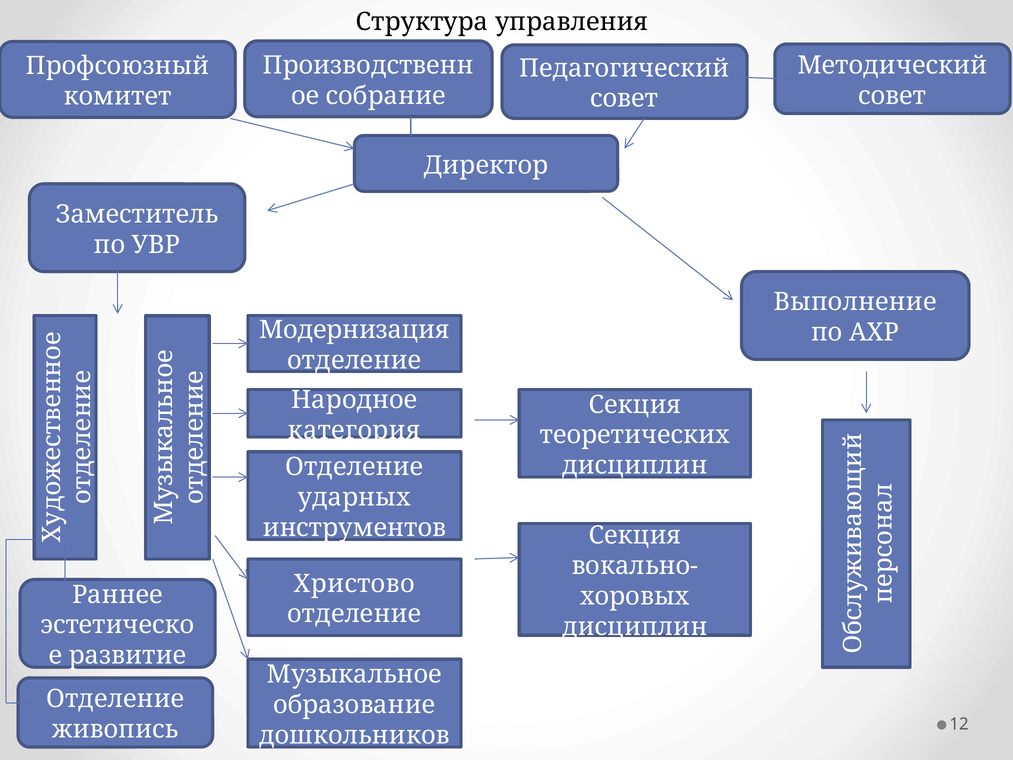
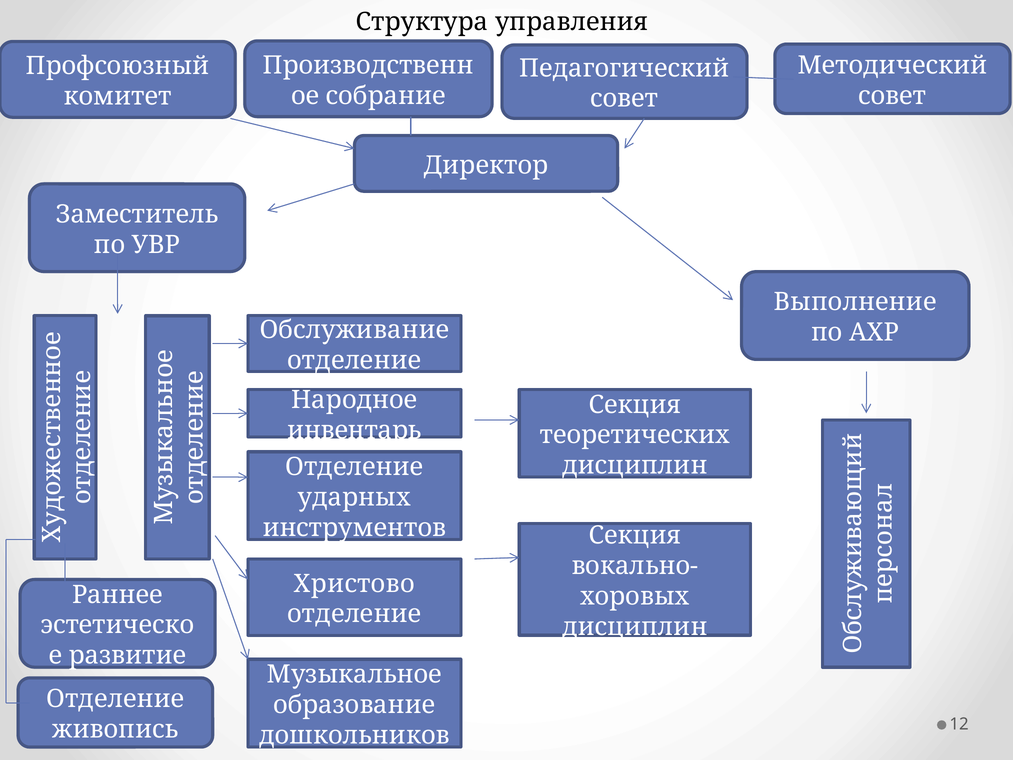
Модернизация: Модернизация -> Обслуживание (354, 330)
категория: категория -> инвентарь (354, 430)
